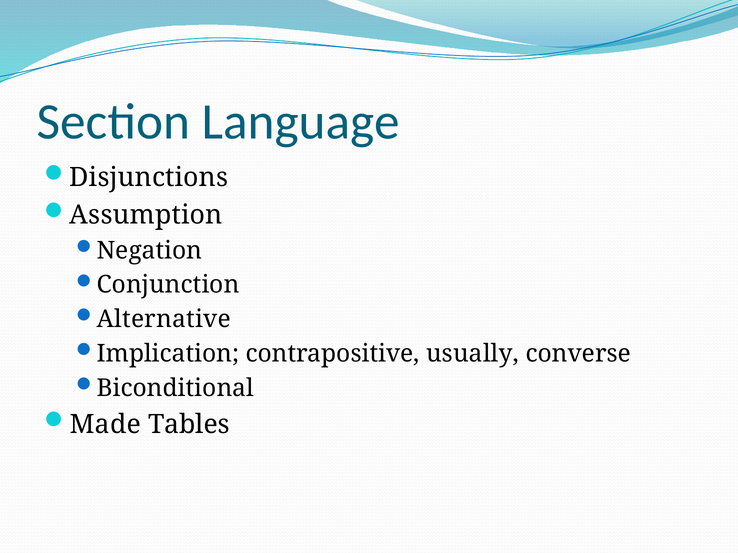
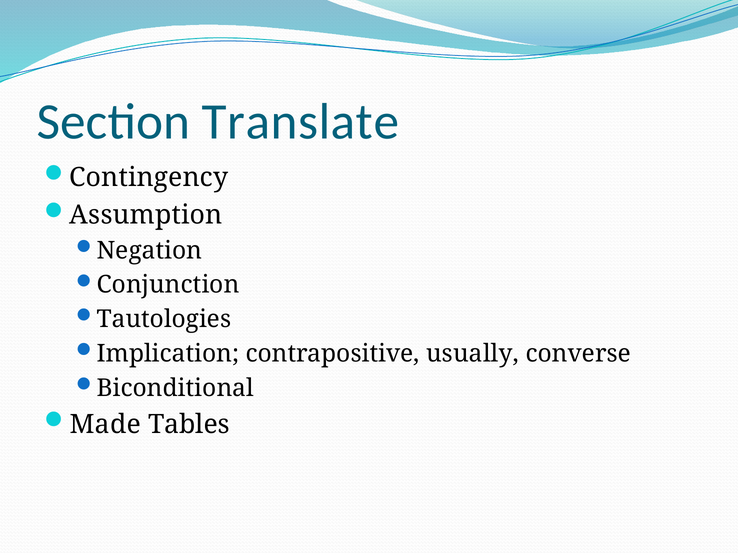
Language: Language -> Translate (300, 122)
Disjunctions: Disjunctions -> Contingency (149, 178)
Alternative: Alternative -> Tautologies (164, 320)
